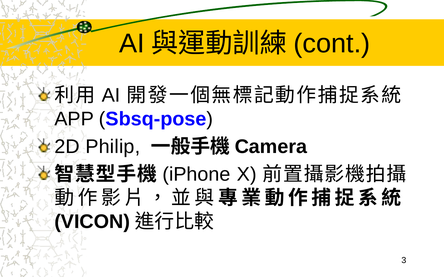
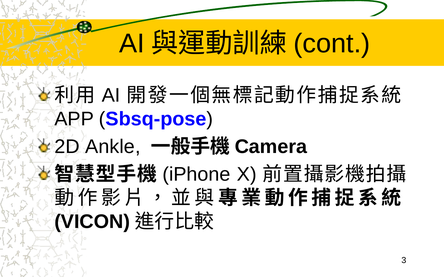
Philip: Philip -> Ankle (113, 147)
